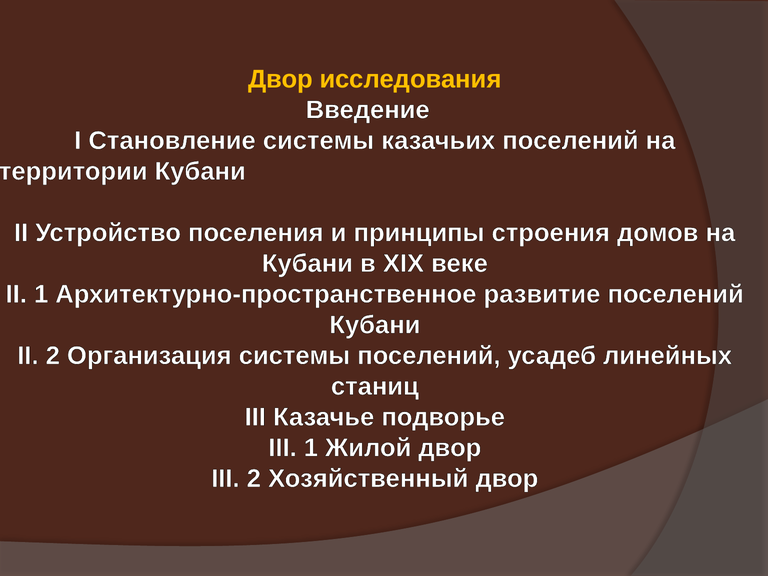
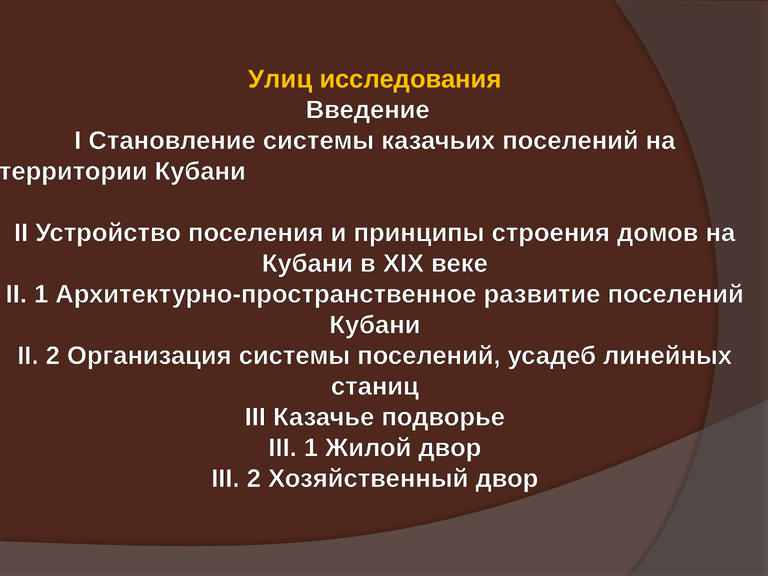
Двор: Двор -> Улиц (280, 79)
